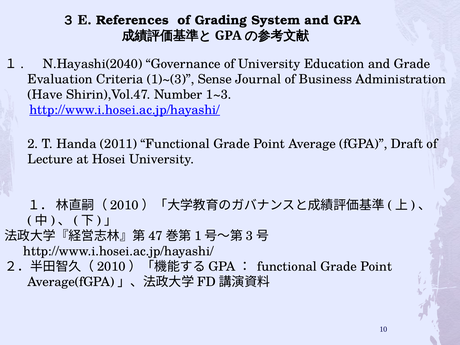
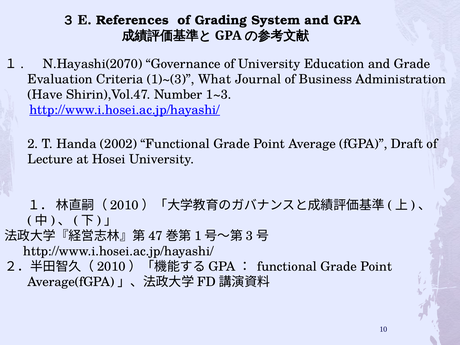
N.Hayashi(2040: N.Hayashi(2040 -> N.Hayashi(2070 (93, 64)
Sense: Sense -> What (215, 79)
2011: 2011 -> 2002 (118, 144)
